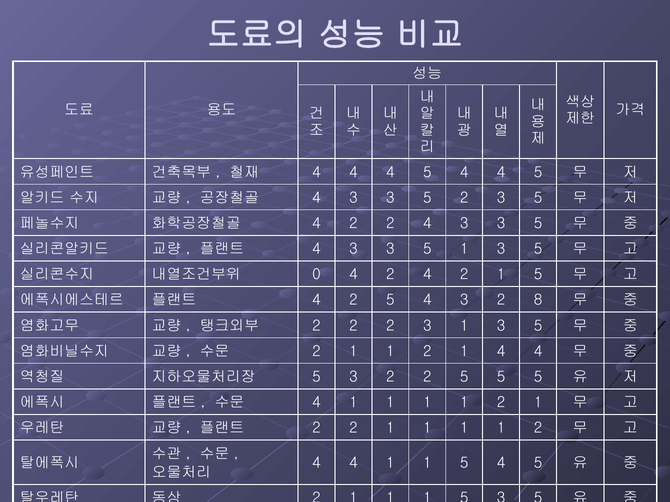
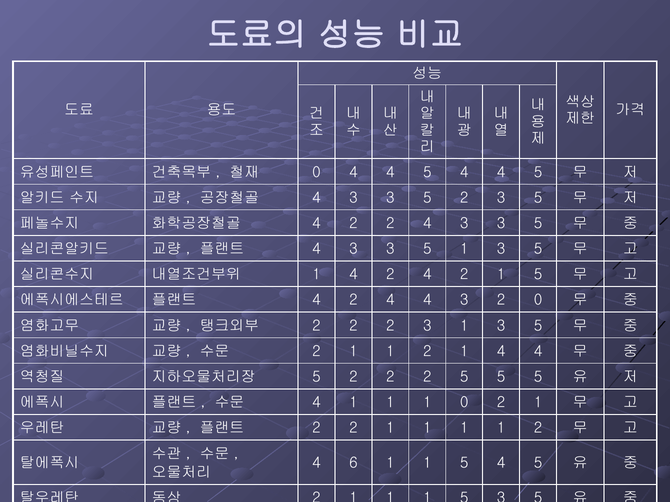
4: 4 -> 0 (316, 172)
0: 0 -> 1 (316, 275)
5: 5 -> 4 (390, 300)
2 8: 8 -> 0 (538, 300)
3: 3 -> 2 (353, 377)
1: 1 -> 0 (464, 403)
4: 4 -> 6 (353, 464)
